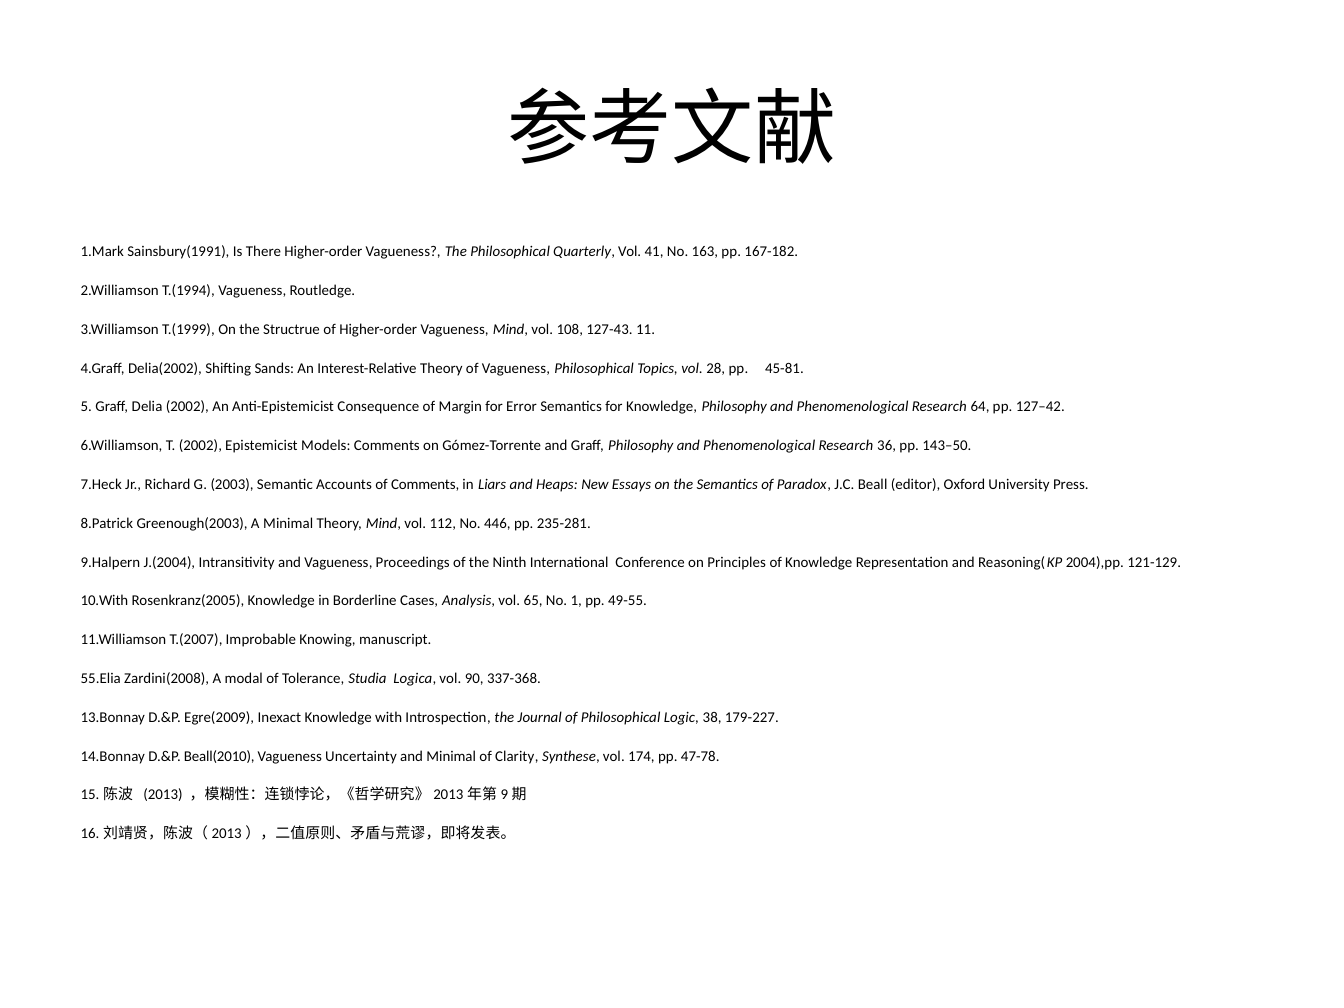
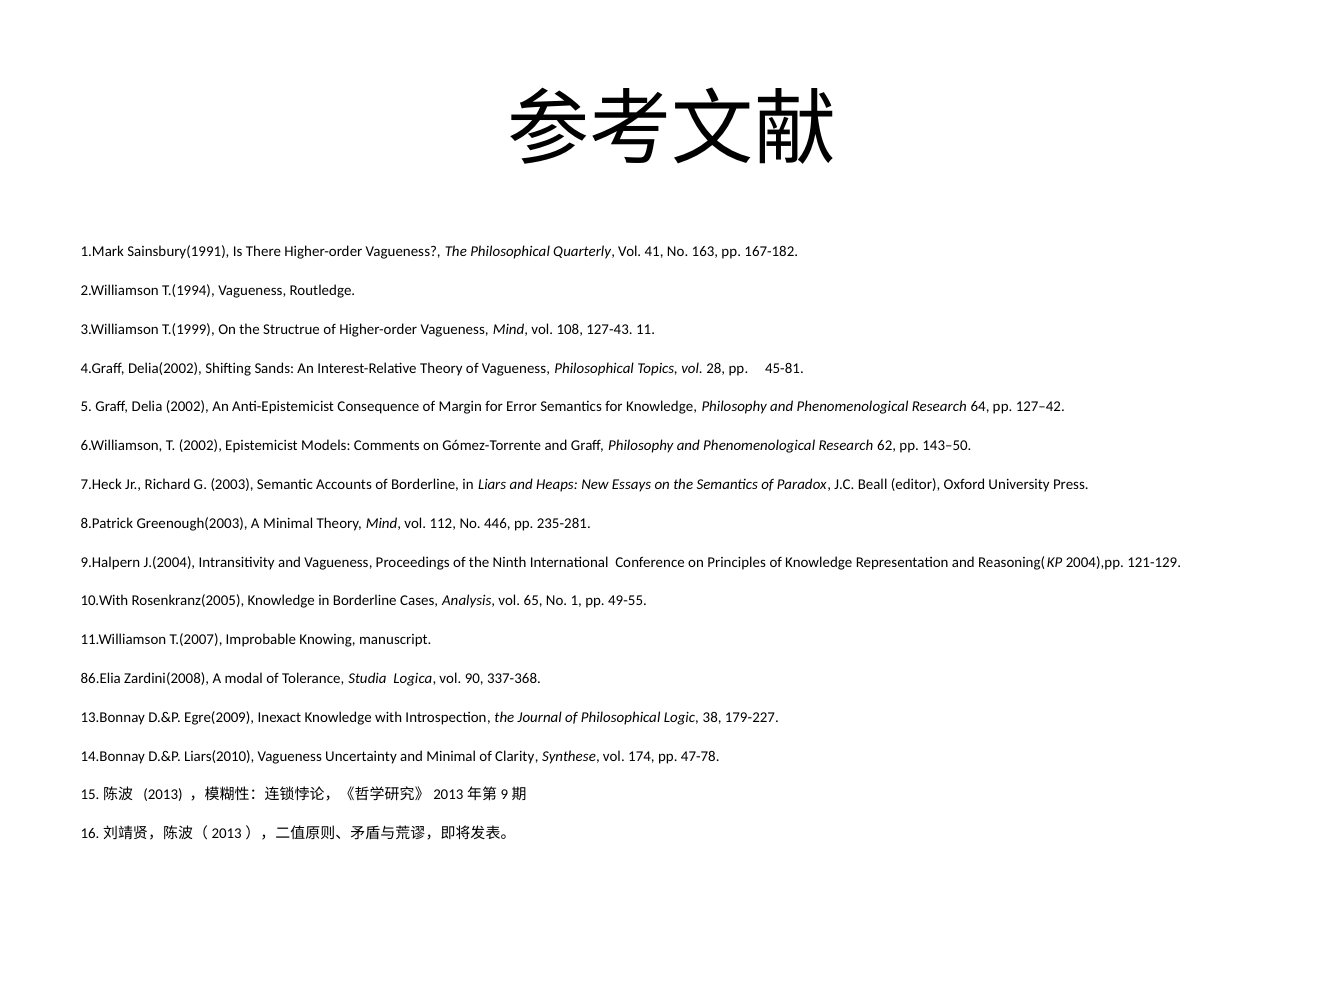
36: 36 -> 62 (887, 446)
of Comments: Comments -> Borderline (425, 485)
55.Elia: 55.Elia -> 86.Elia (101, 679)
Beall(2010: Beall(2010 -> Liars(2010 (219, 756)
